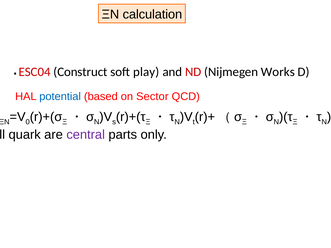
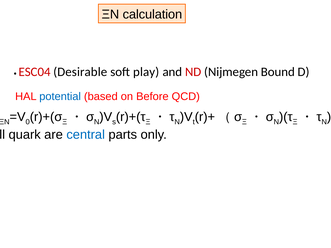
Construct: Construct -> Desirable (80, 72)
Works: Works -> Bound (278, 72)
Sector: Sector -> Before (152, 97)
central colour: purple -> blue (86, 135)
